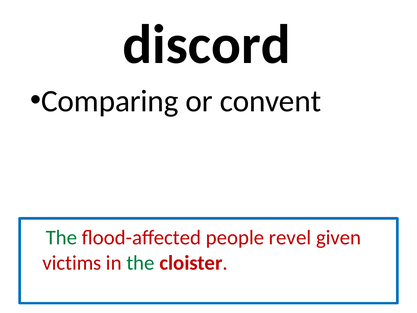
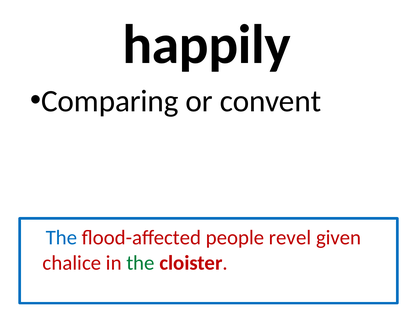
discord: discord -> happily (207, 45)
The colour: green -> blue (62, 238)
victims: victims -> chalice (72, 263)
